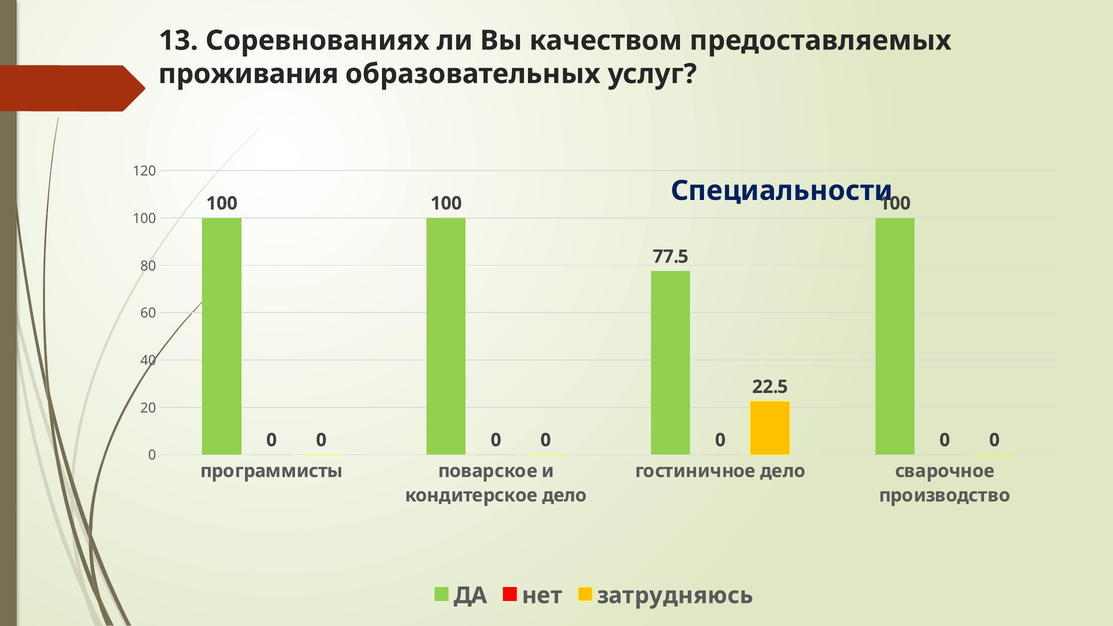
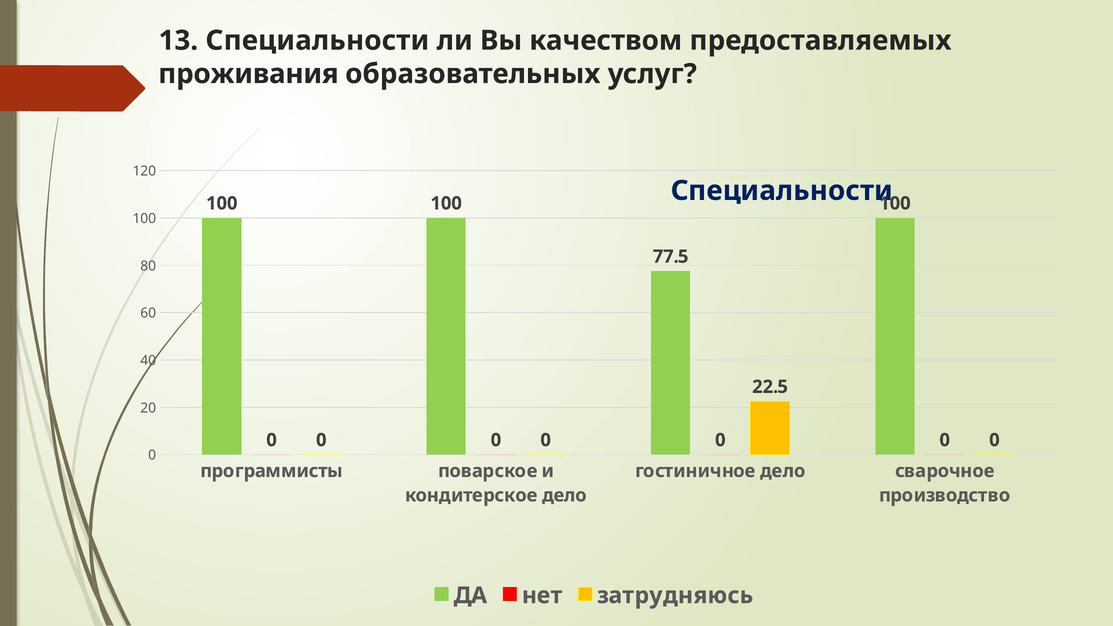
13 Соревнованиях: Соревнованиях -> Специальности (317, 41)
